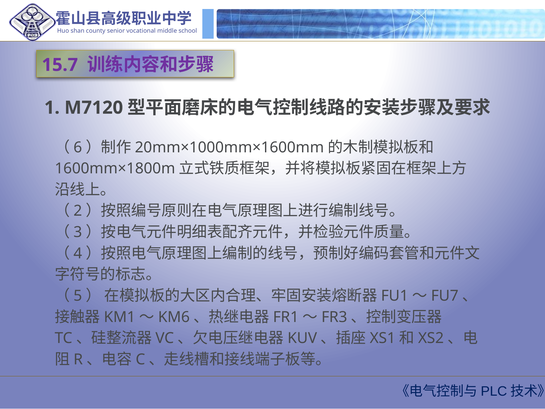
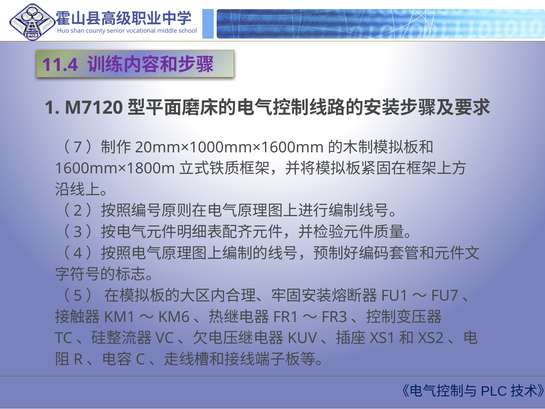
15.7: 15.7 -> 11.4 (60, 65)
6: 6 -> 7 (78, 147)
